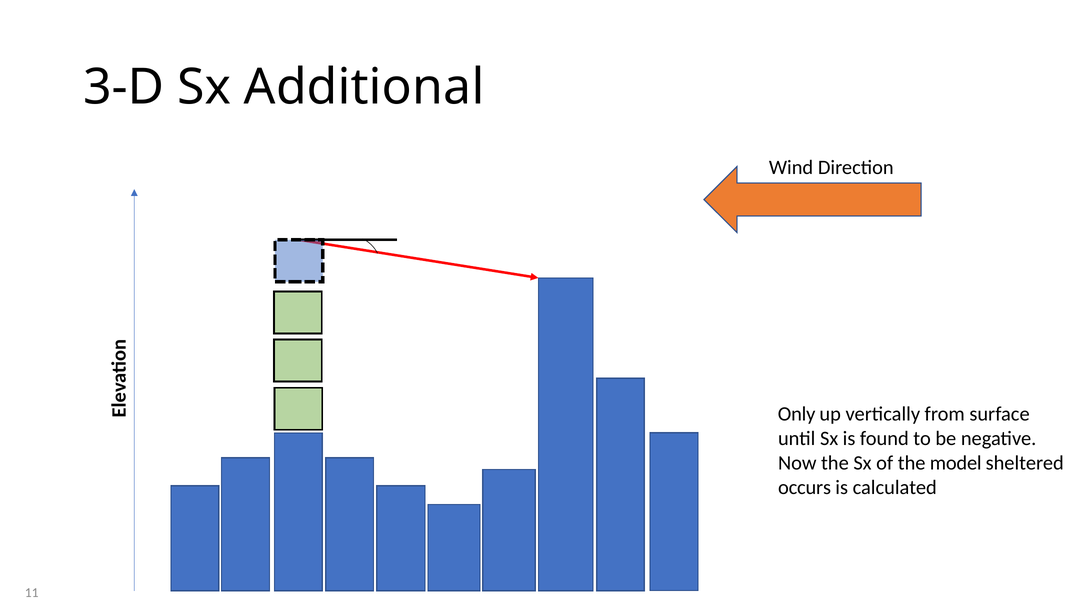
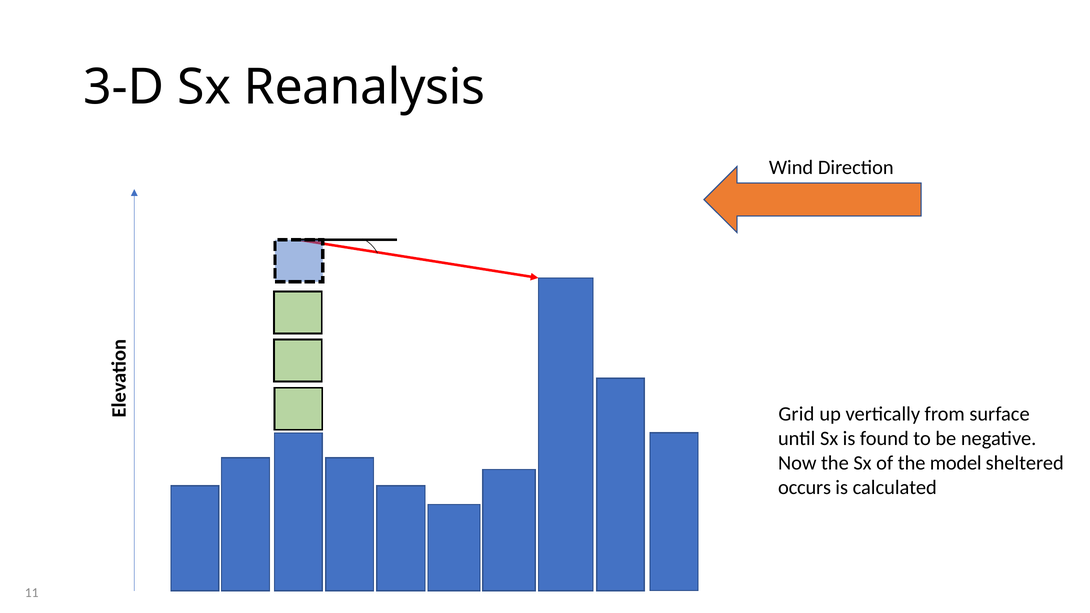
Additional: Additional -> Reanalysis (365, 87)
Only: Only -> Grid (796, 414)
